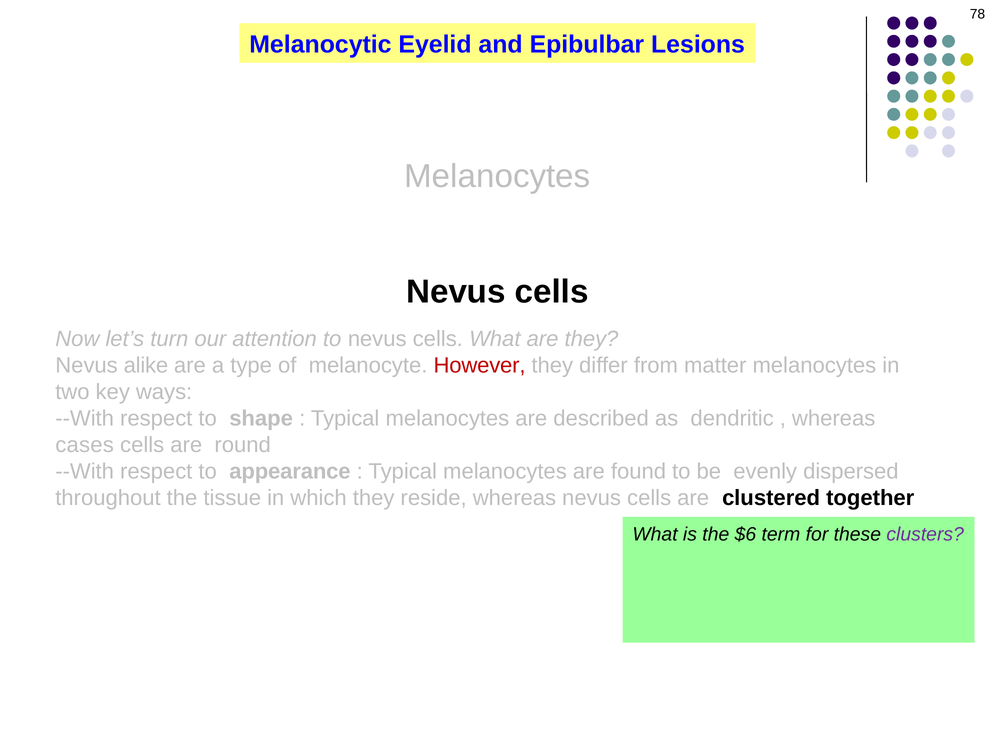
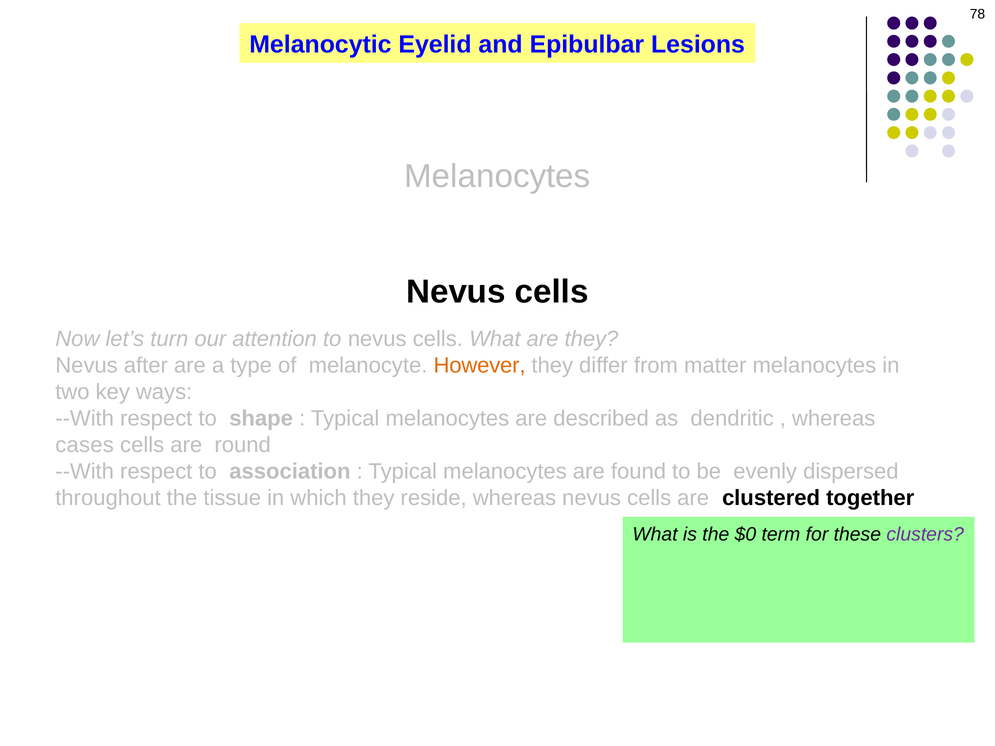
alike: alike -> after (146, 366)
However colour: red -> orange (480, 366)
appearance: appearance -> association (290, 472)
$6: $6 -> $0 (745, 535)
